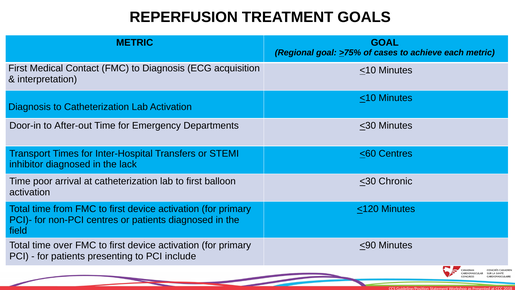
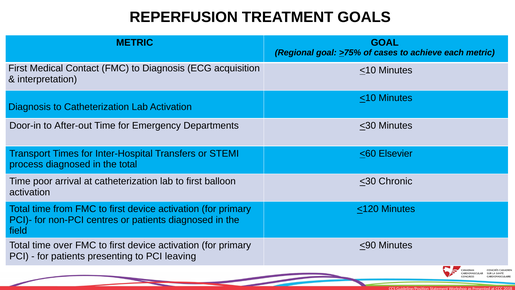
<60 Centres: Centres -> Elsevier (396, 153)
inhibitor: inhibitor -> process (26, 164)
the lack: lack -> total (128, 164)
include: include -> leaving (181, 256)
